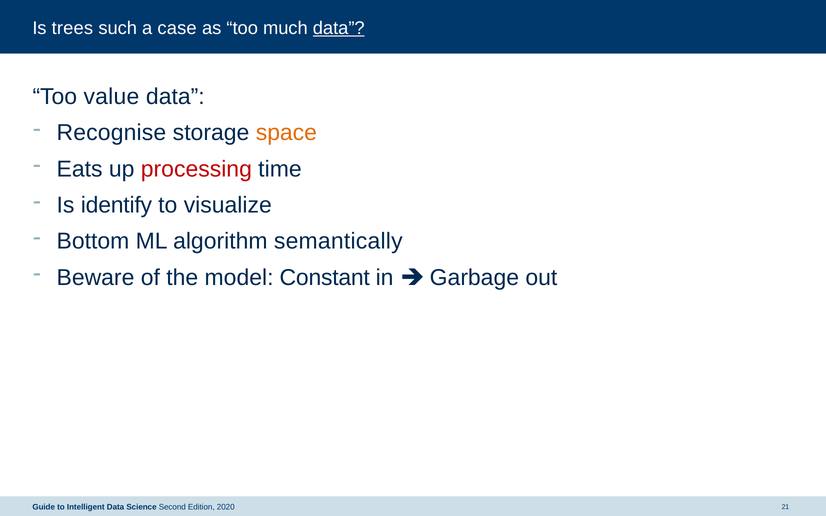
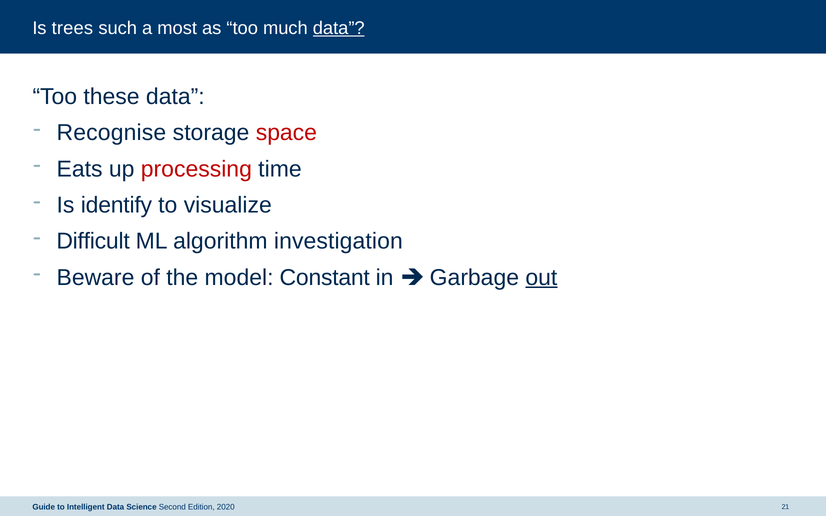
case: case -> most (177, 28)
value: value -> these (112, 97)
space colour: orange -> red (286, 133)
Bottom: Bottom -> Difficult (93, 241)
semantically: semantically -> investigation (338, 241)
out underline: none -> present (541, 278)
